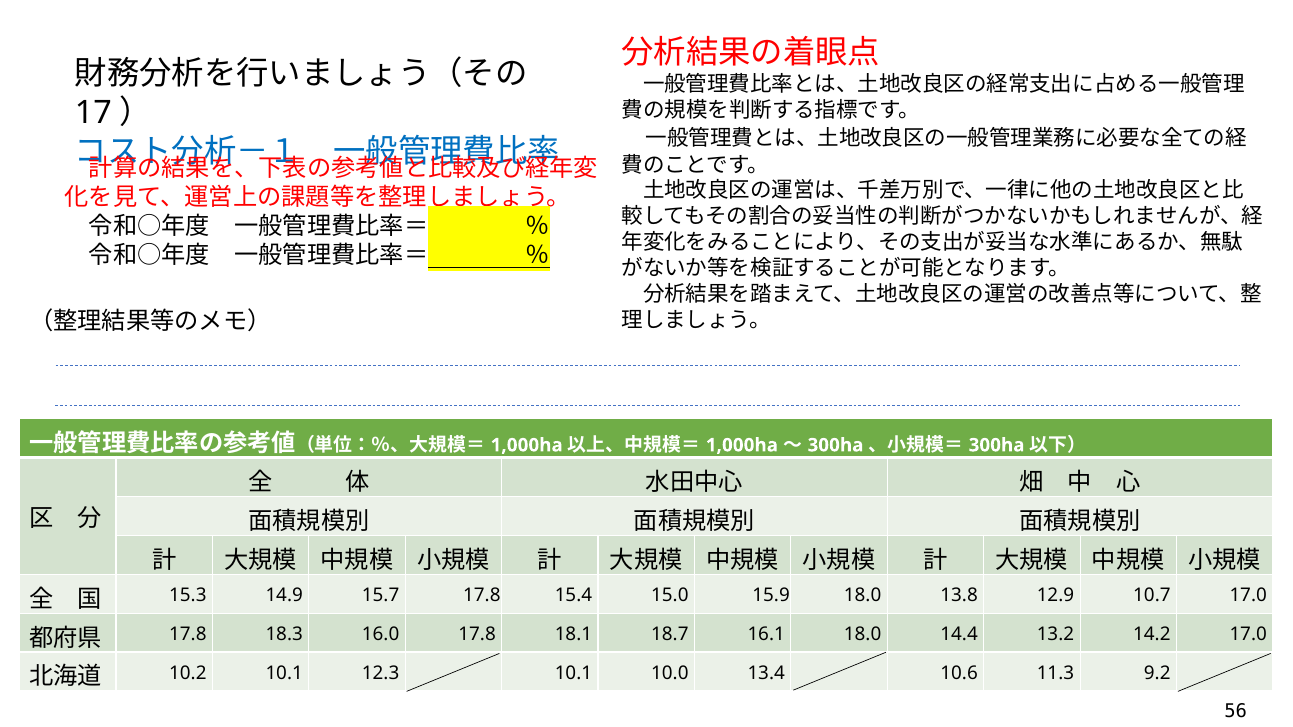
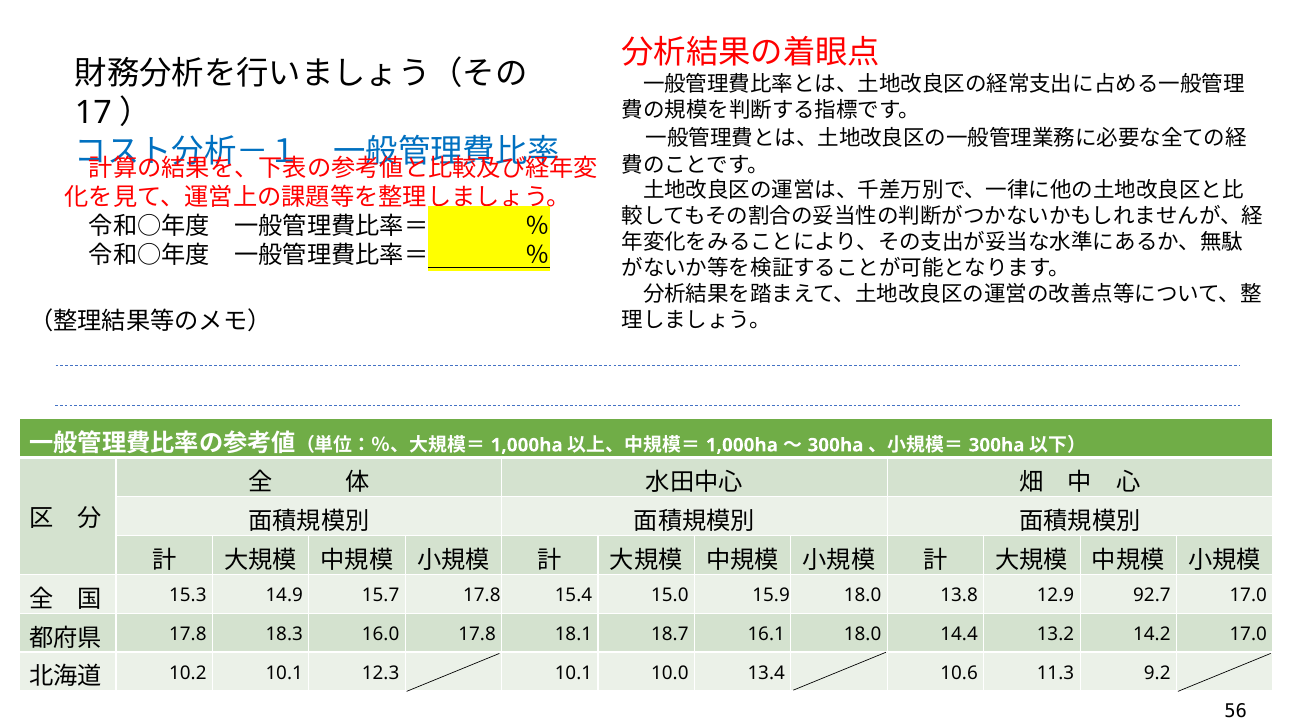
10.7: 10.7 -> 92.7 (1152, 595)
